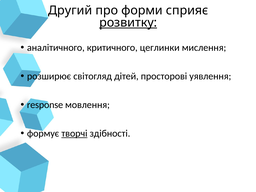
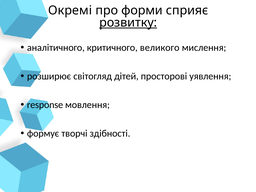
Другий: Другий -> Окремі (70, 10)
цеглинки: цеглинки -> великого (160, 48)
творчі underline: present -> none (74, 134)
